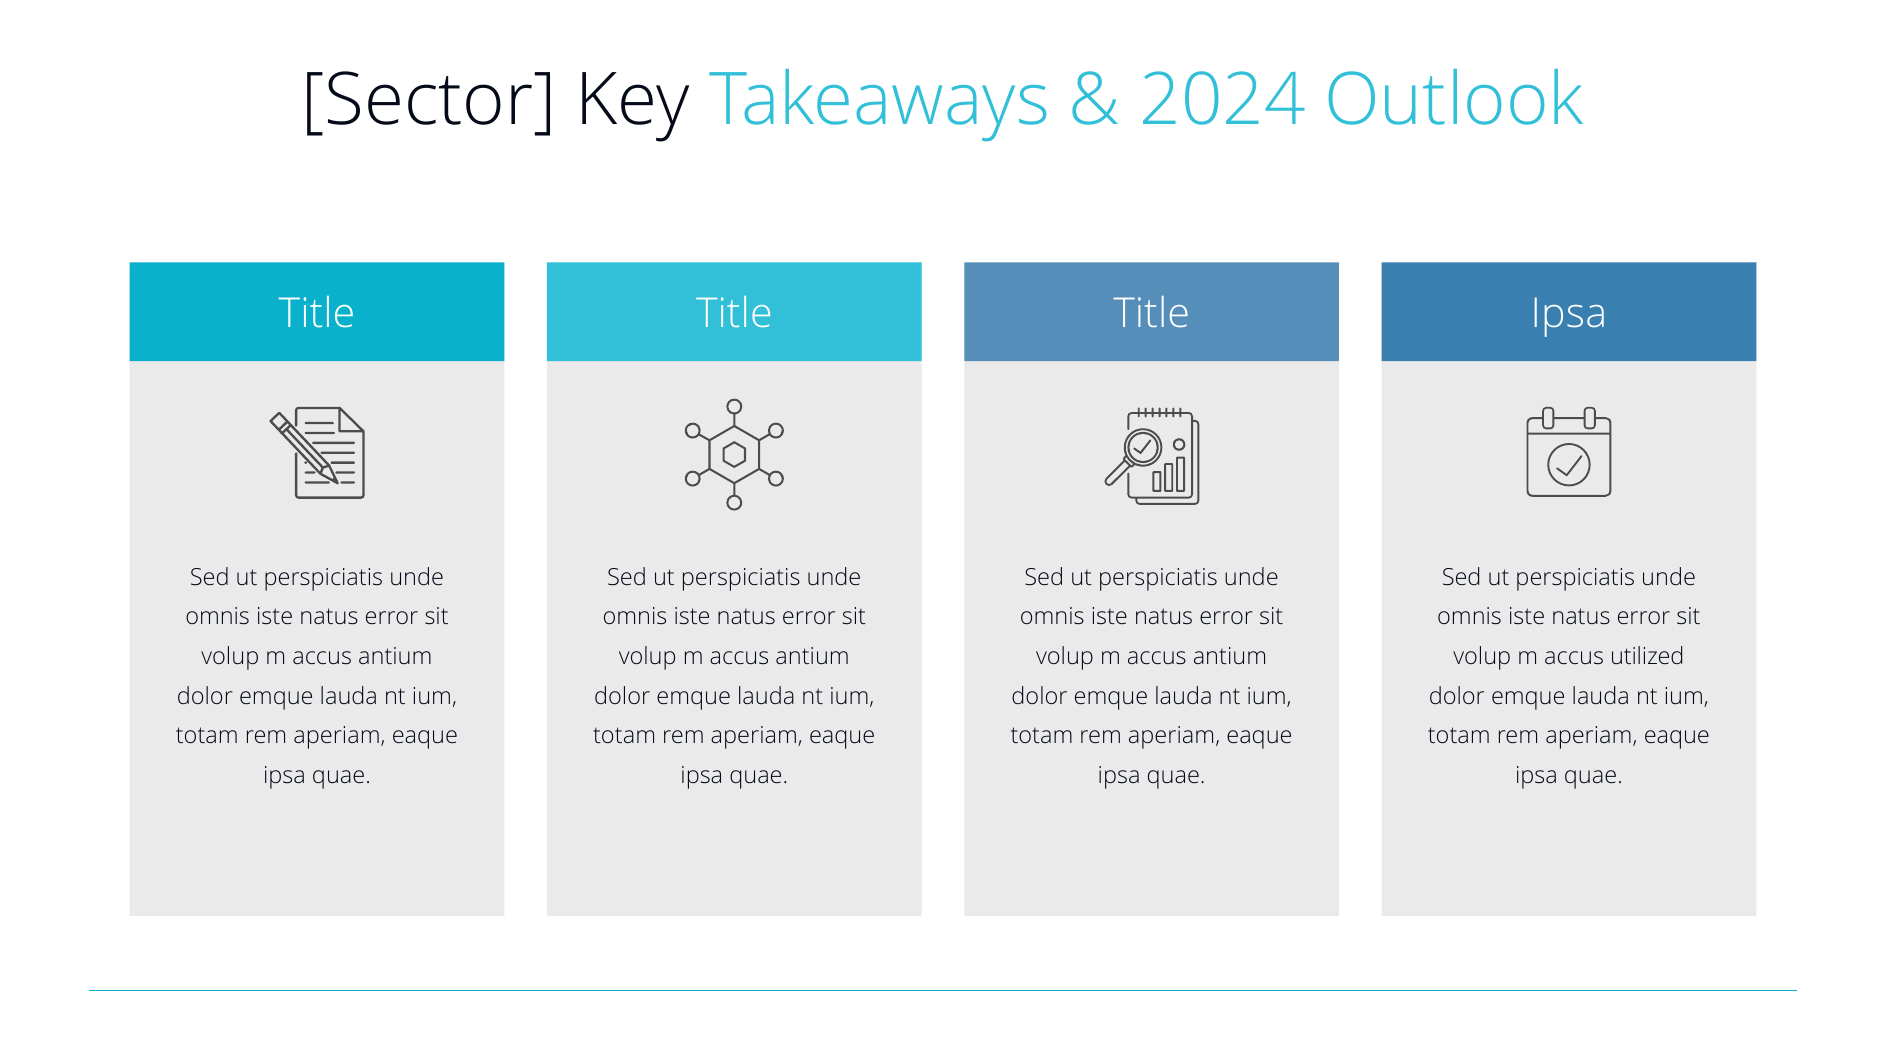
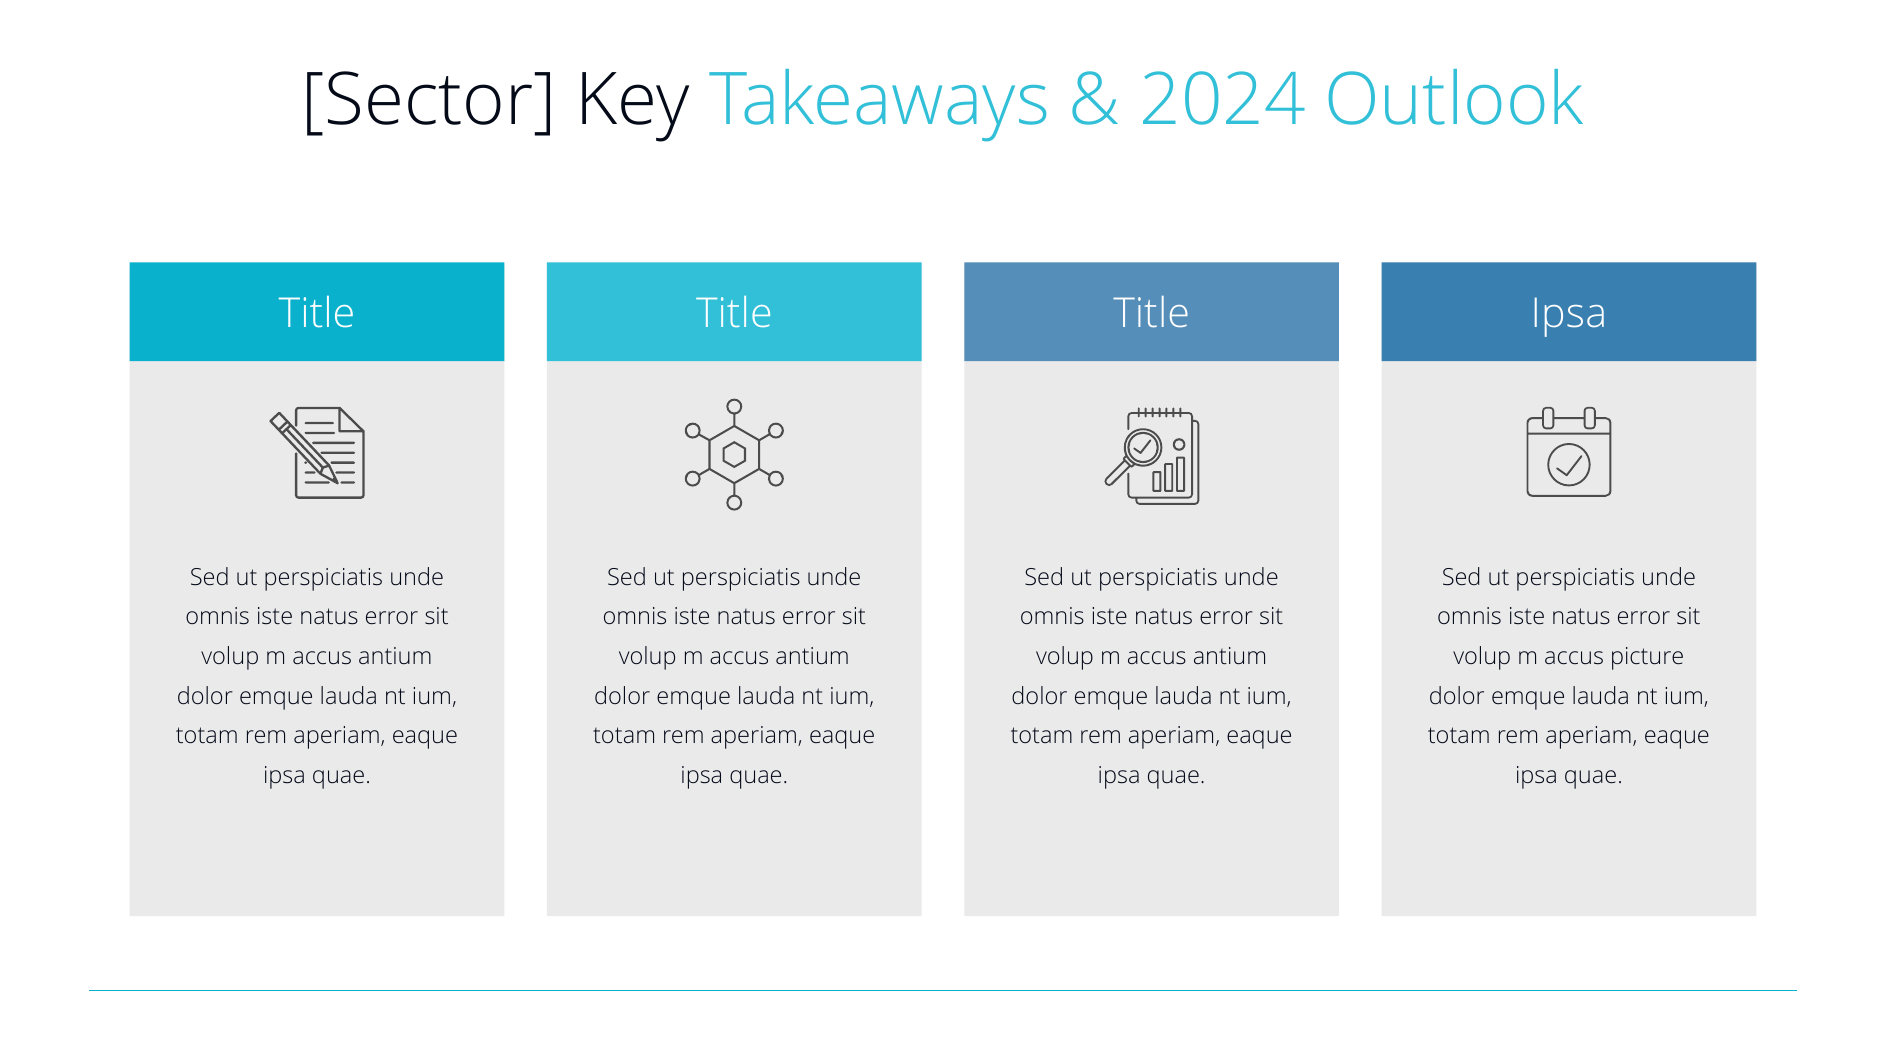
utilized: utilized -> picture (1647, 657)
